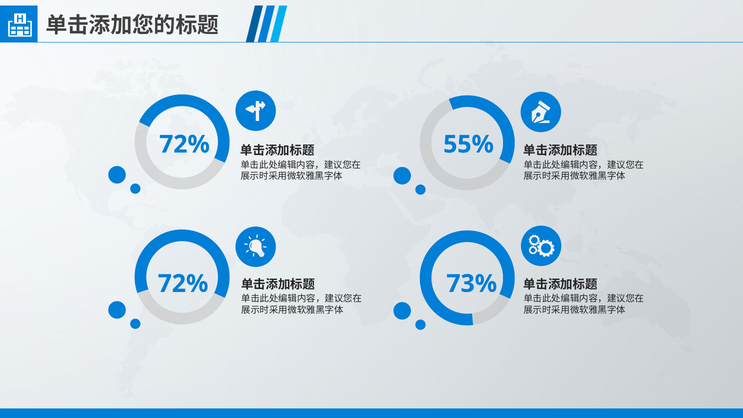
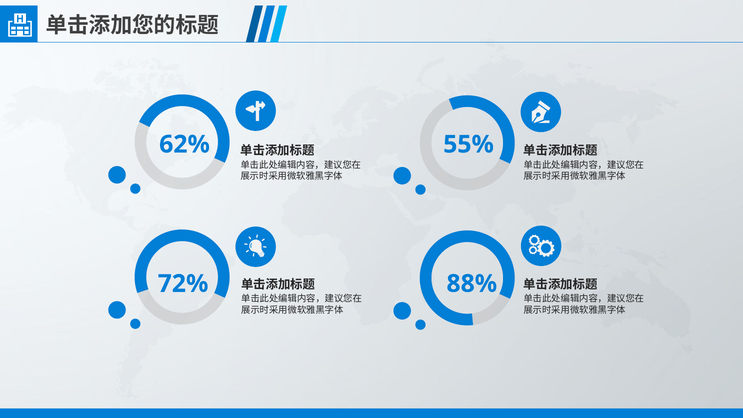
72%: 72% -> 62% (185, 144)
73%: 73% -> 88% (472, 284)
